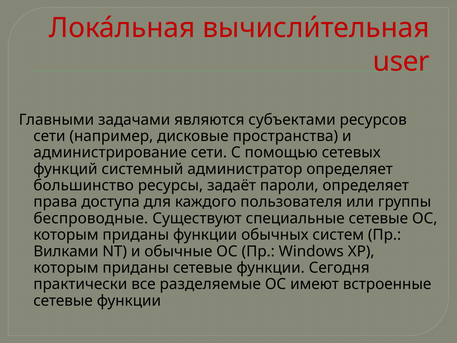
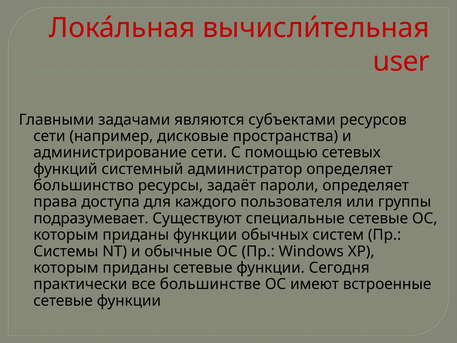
беспроводные: беспроводные -> подразумевает (91, 218)
Вилками: Вилками -> Системы (66, 251)
разделяемые: разделяемые -> большинстве (210, 284)
